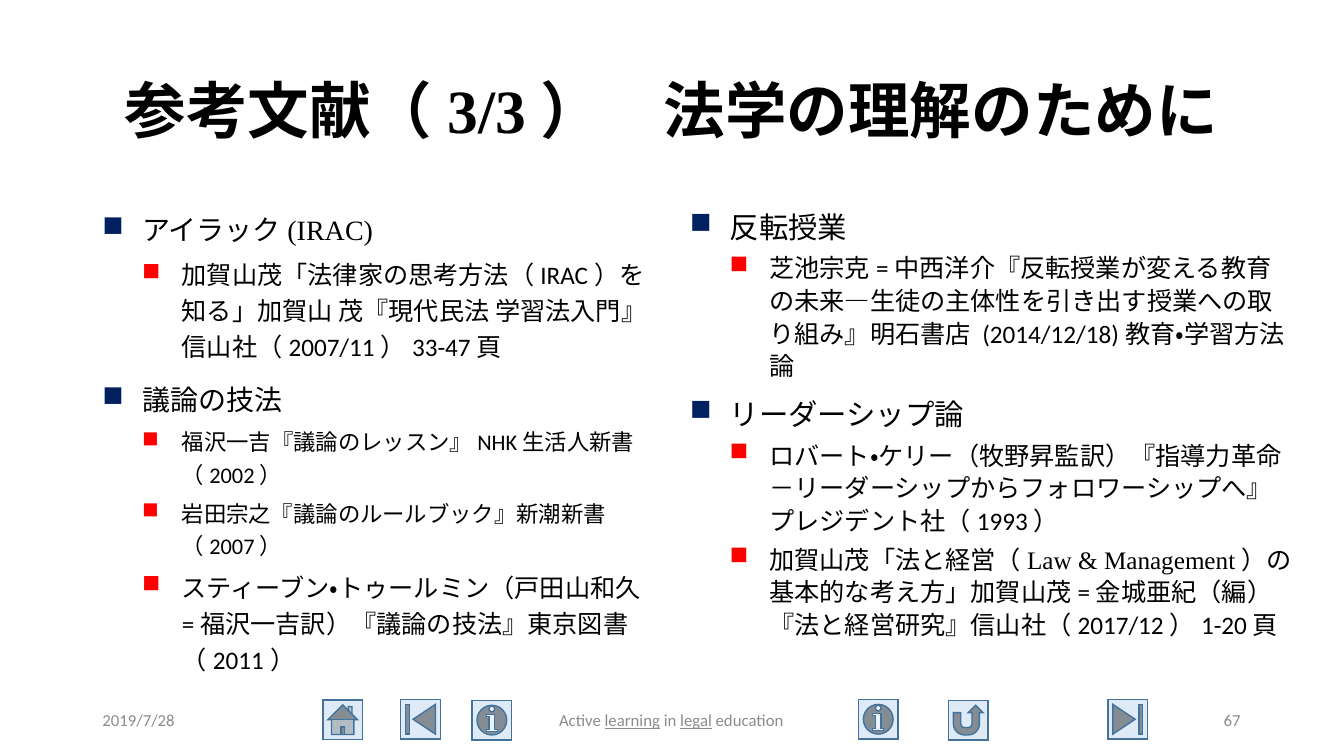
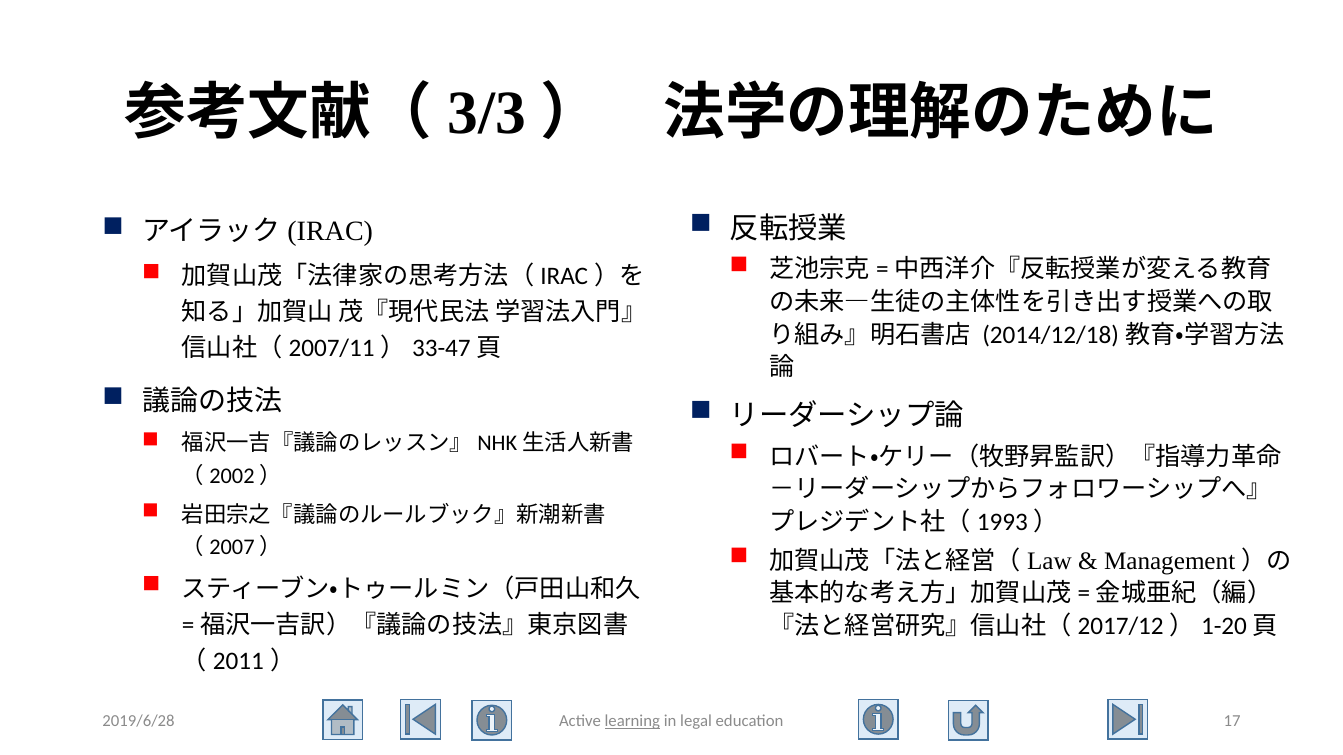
2019/7/28: 2019/7/28 -> 2019/6/28 (139, 721)
legal underline: present -> none (696, 721)
67: 67 -> 17 (1232, 721)
